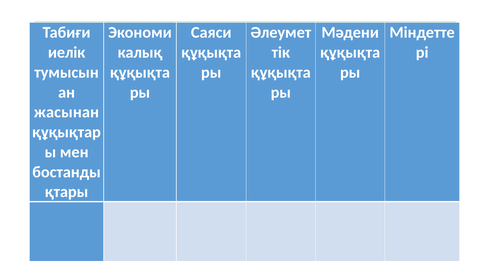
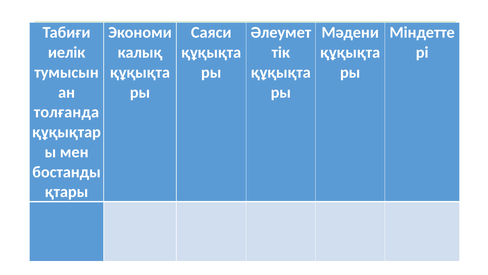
жасынан: жасынан -> толғанда (66, 112)
